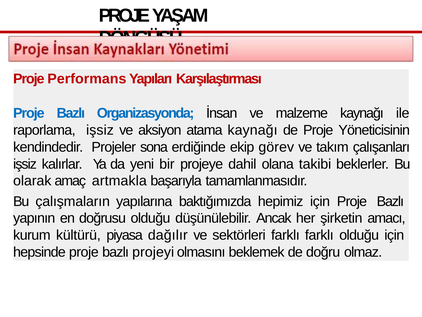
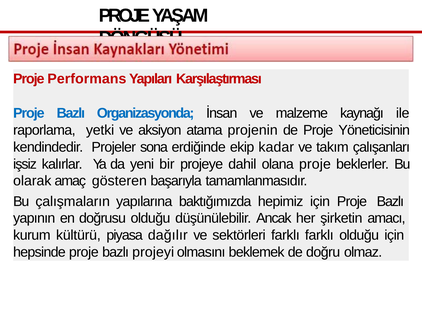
raporlama işsiz: işsiz -> yetki (100, 130)
atama kaynağı: kaynağı -> projenin (253, 130)
görev: görev -> kadar (276, 147)
olana takibi: takibi -> proje (315, 164)
artmakla: artmakla -> gösteren (119, 181)
